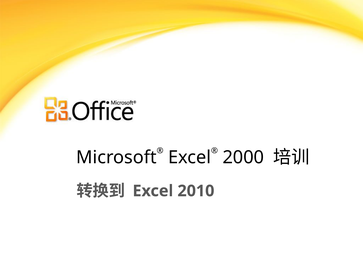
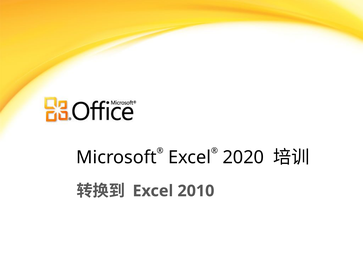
2000: 2000 -> 2020 (243, 157)
